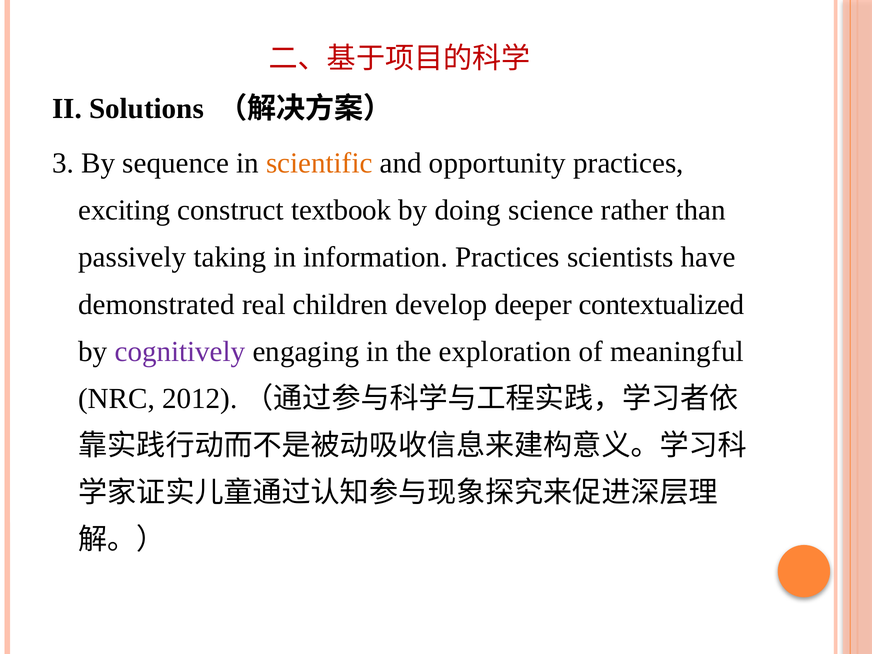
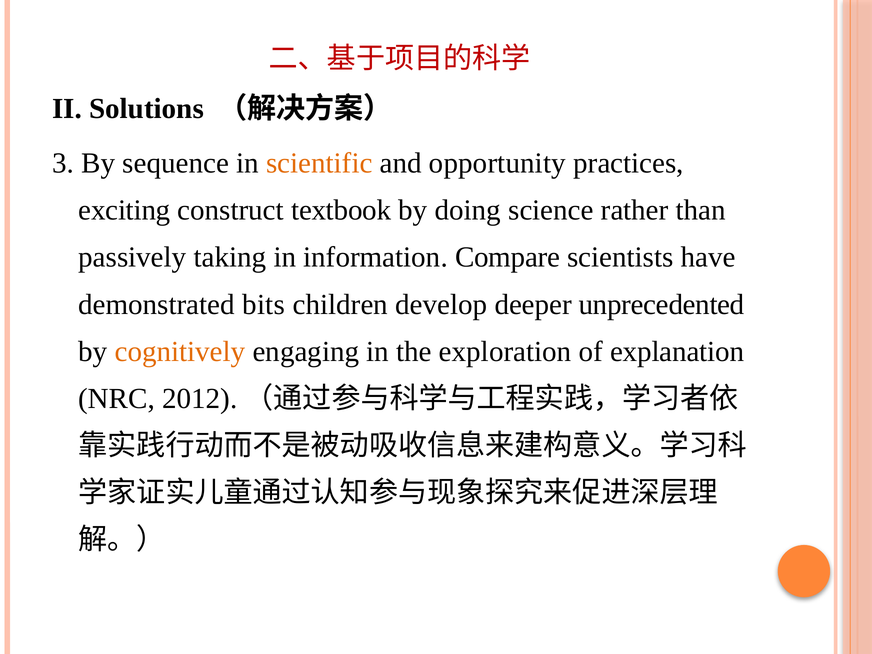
information Practices: Practices -> Compare (508, 257)
real: real -> bits (264, 304)
contextualized: contextualized -> unprecedented (662, 304)
cognitively colour: purple -> orange (180, 351)
meaningful: meaningful -> explanation (677, 351)
